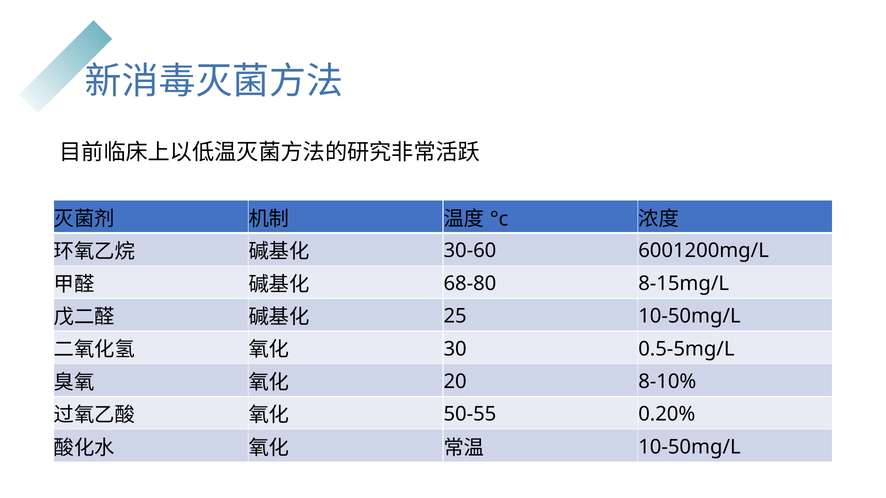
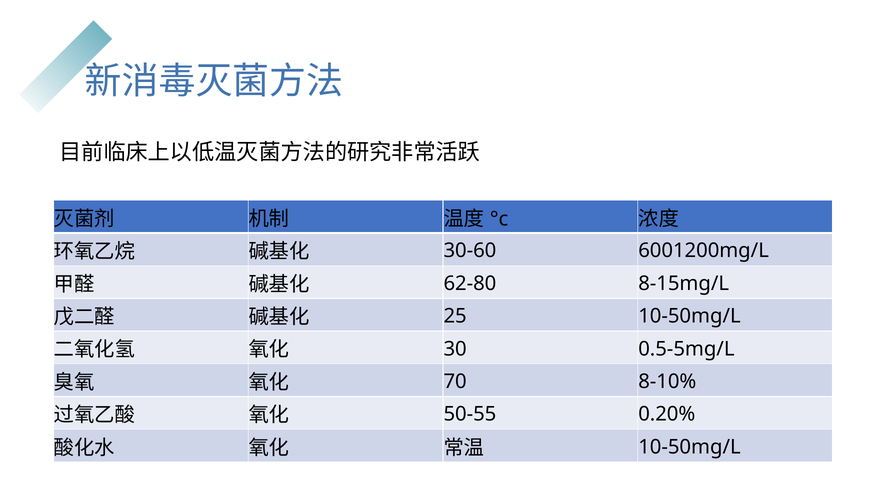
68-80: 68-80 -> 62-80 (470, 284)
20: 20 -> 70 (455, 382)
